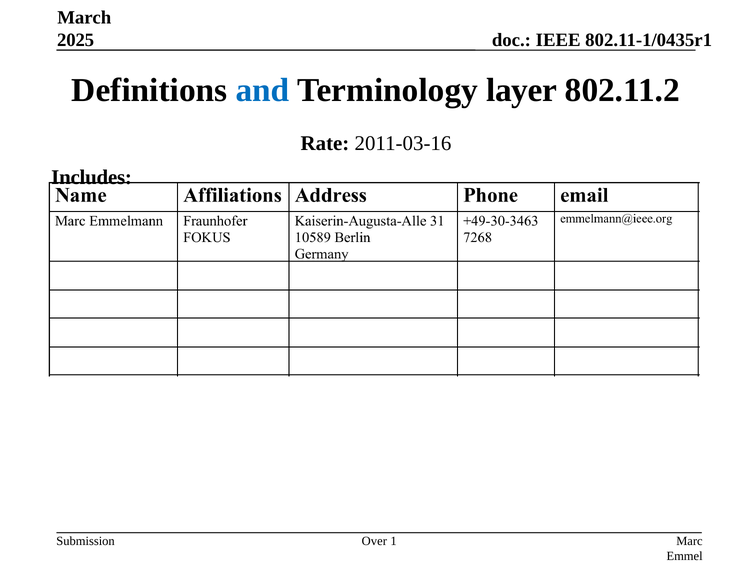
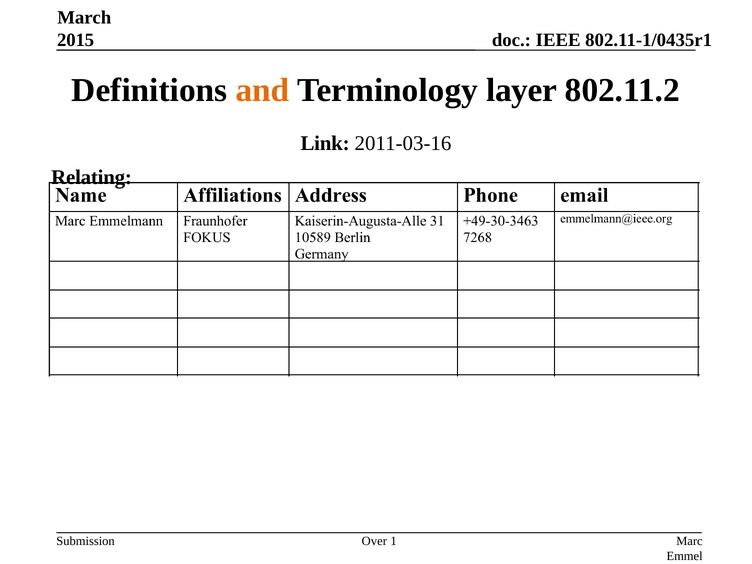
2025: 2025 -> 2015 (76, 40)
and colour: blue -> orange (263, 90)
Rate: Rate -> Link (325, 143)
Includes: Includes -> Relating (92, 177)
